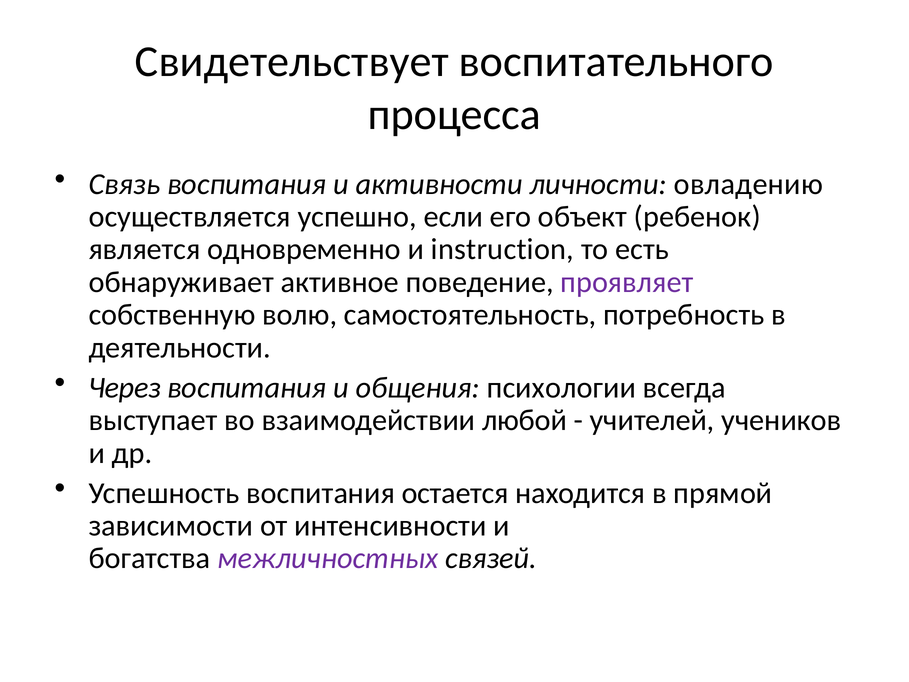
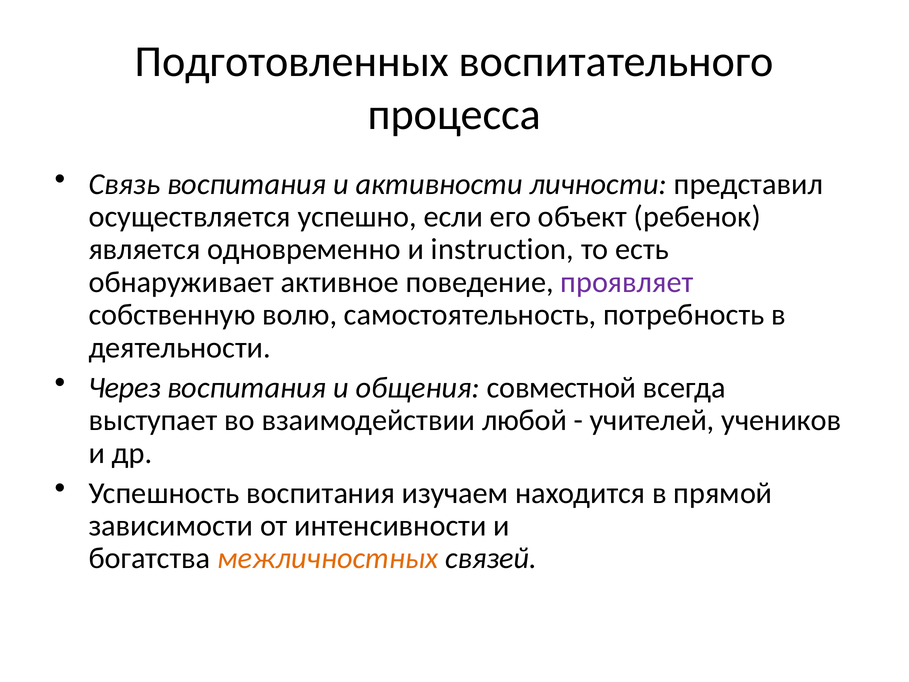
Свидетельствует: Свидетельствует -> Подготовленных (292, 61)
овладению: овладению -> представил (749, 184)
психологии: психологии -> совместной (562, 387)
остается: остается -> изучаем (455, 493)
межличностных colour: purple -> orange (328, 558)
